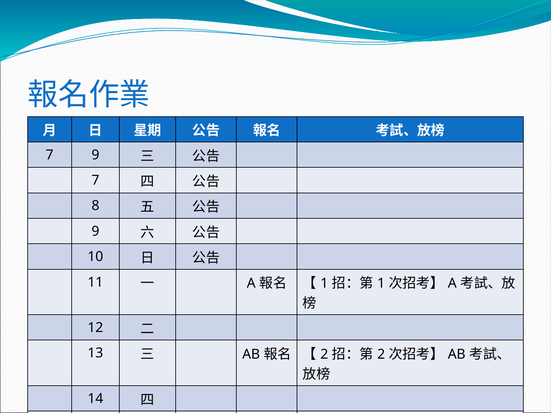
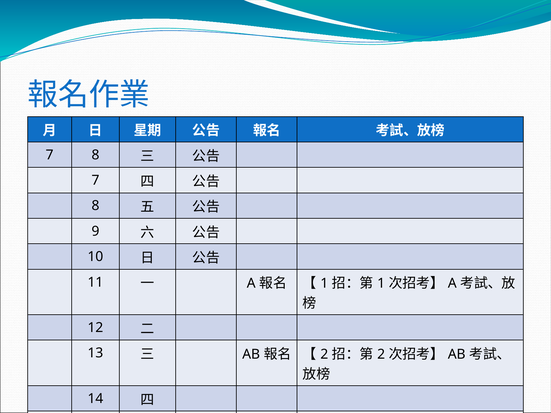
7 9: 9 -> 8 (95, 155)
